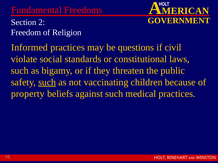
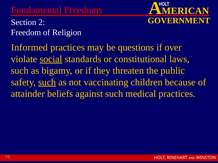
civil: civil -> over (173, 48)
social underline: none -> present (51, 59)
property: property -> attainder (28, 94)
